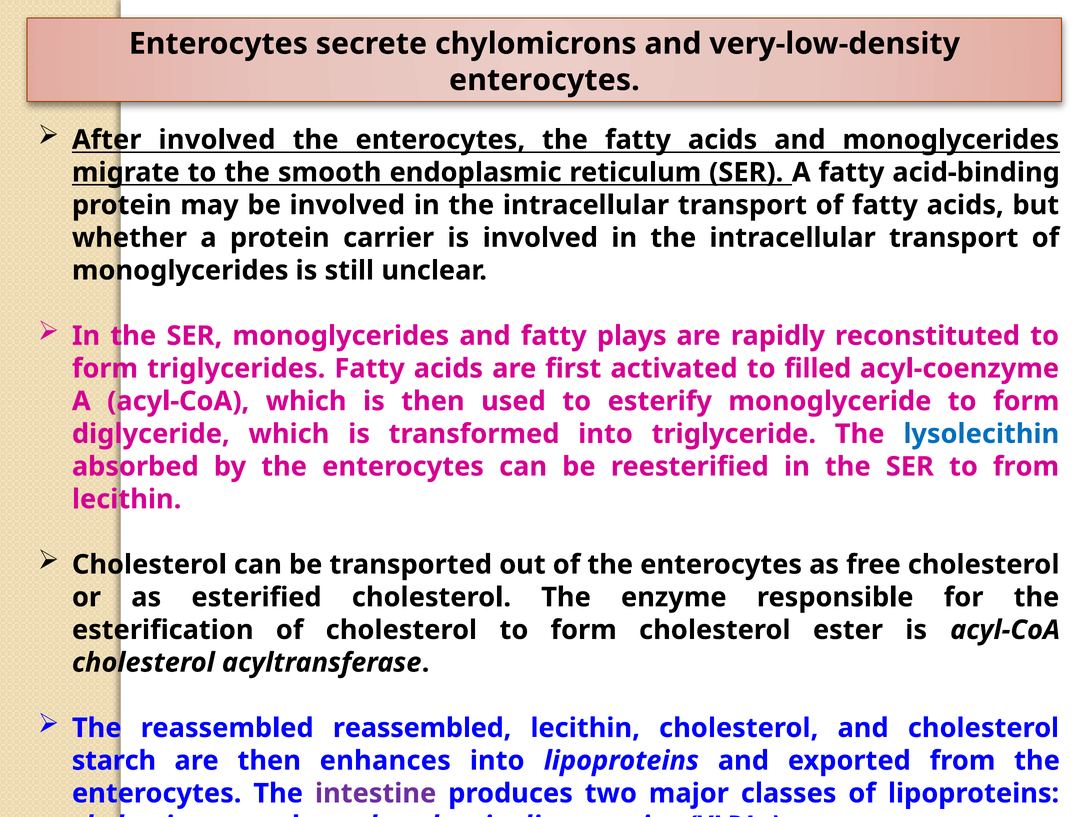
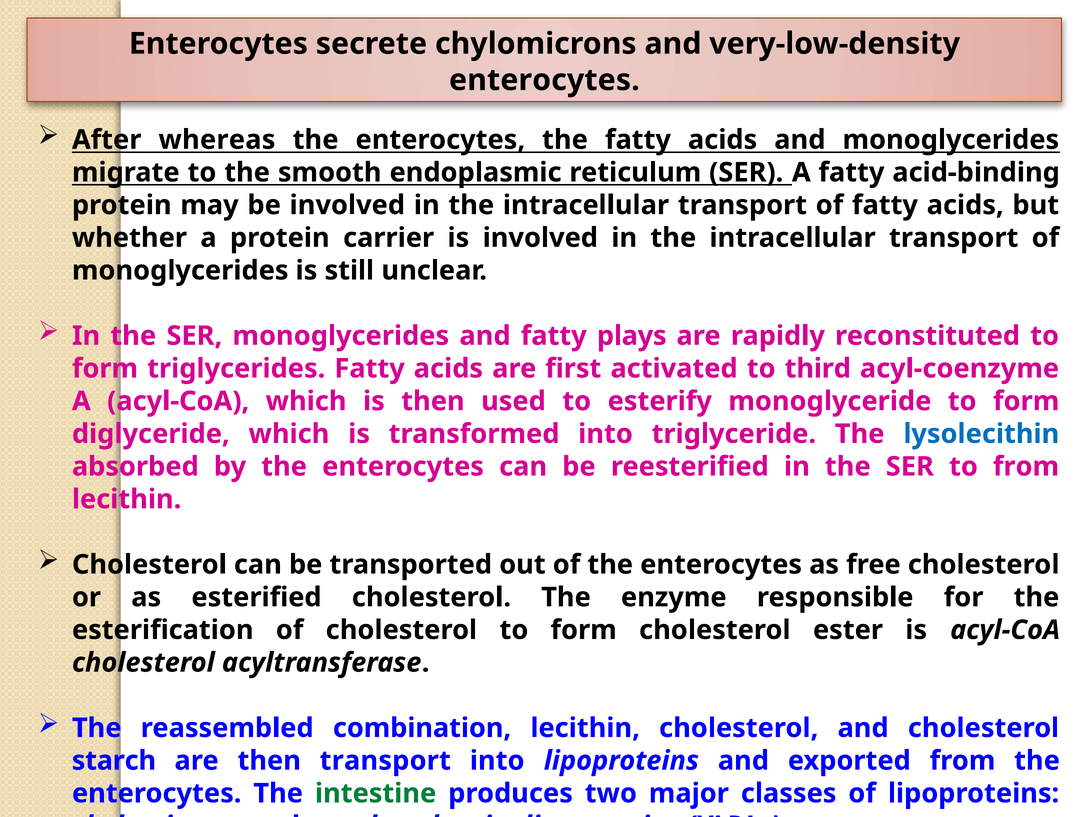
After involved: involved -> whereas (217, 140)
filled: filled -> third (818, 368)
reassembled reassembled: reassembled -> combination (422, 728)
then enhances: enhances -> transport (385, 760)
intestine colour: purple -> green (376, 793)
